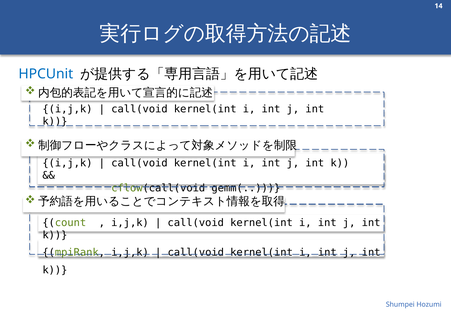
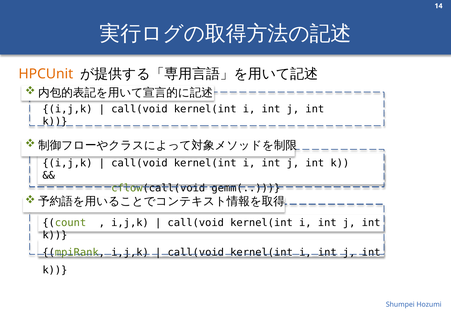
HPCUnit colour: blue -> orange (46, 74)
